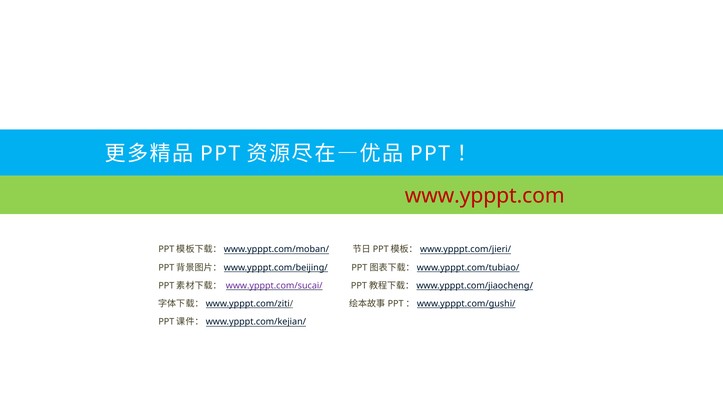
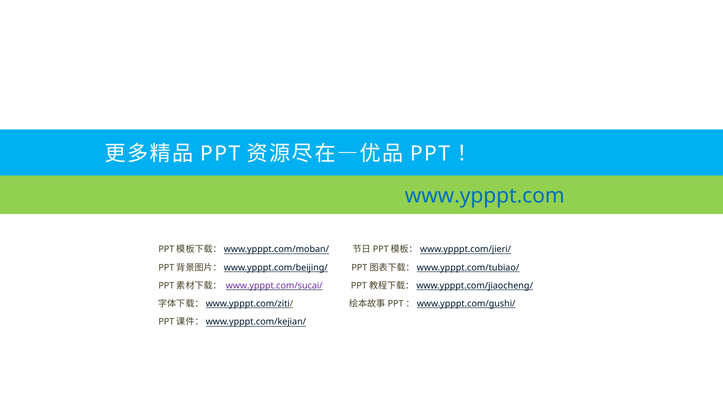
www.ypppt.com colour: red -> blue (485, 196)
